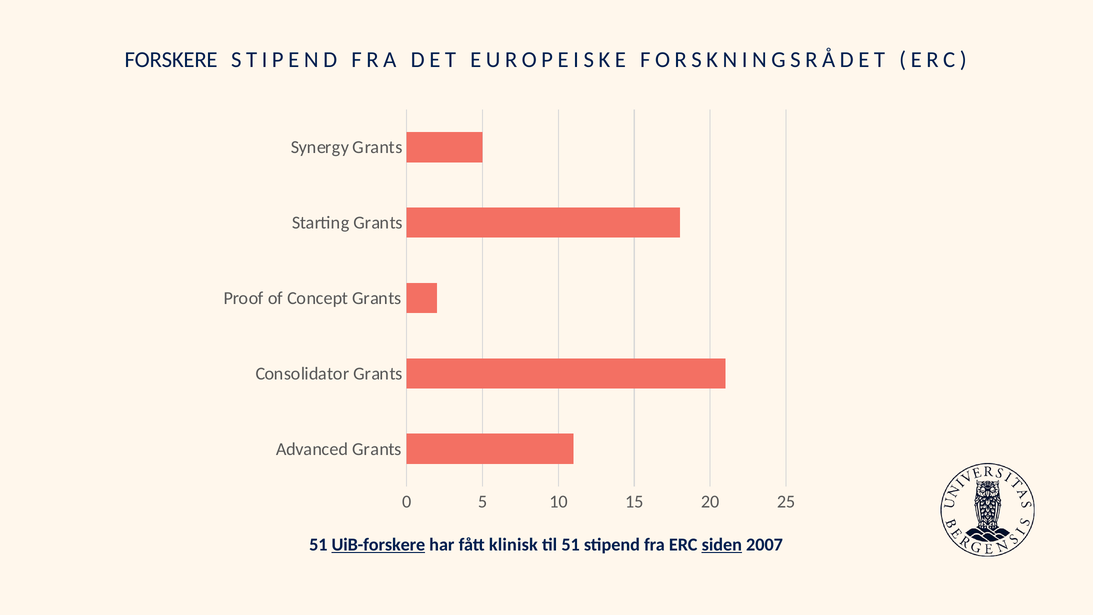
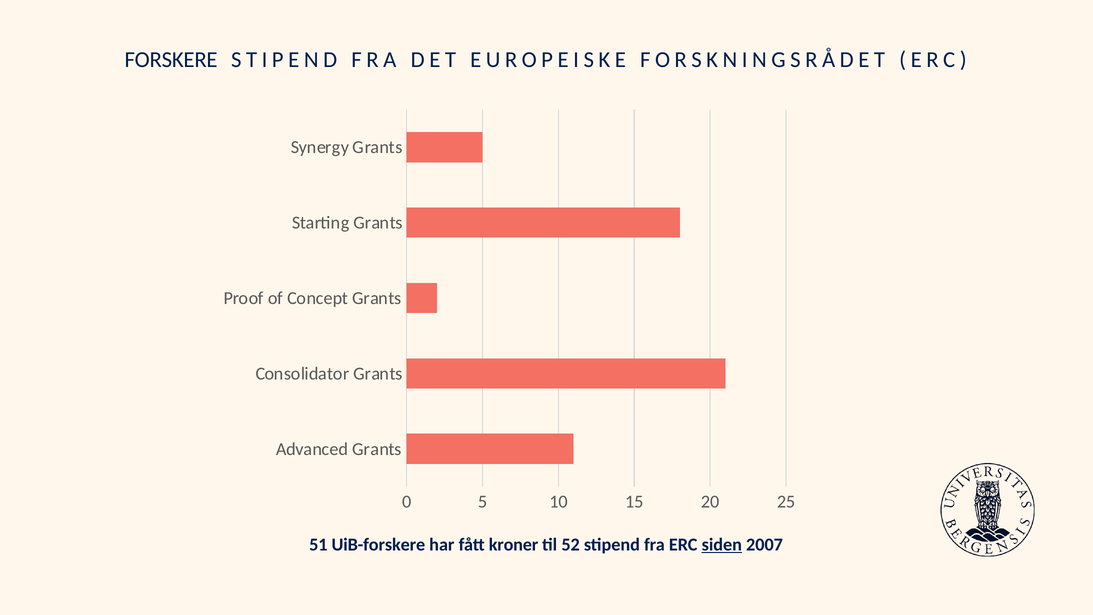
UiB-forskere underline: present -> none (378, 544)
klinisk: klinisk -> kroner (514, 544)
til 51: 51 -> 52 (571, 544)
